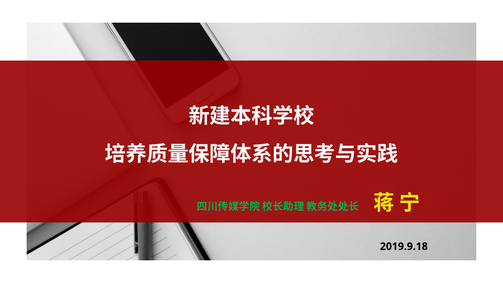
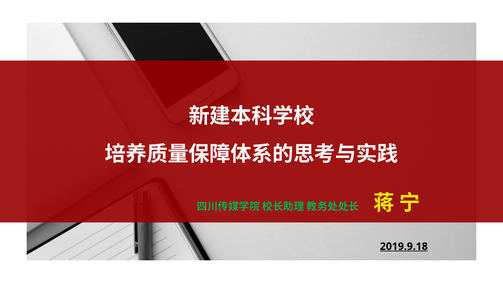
2019.9.18 underline: none -> present (404, 246)
